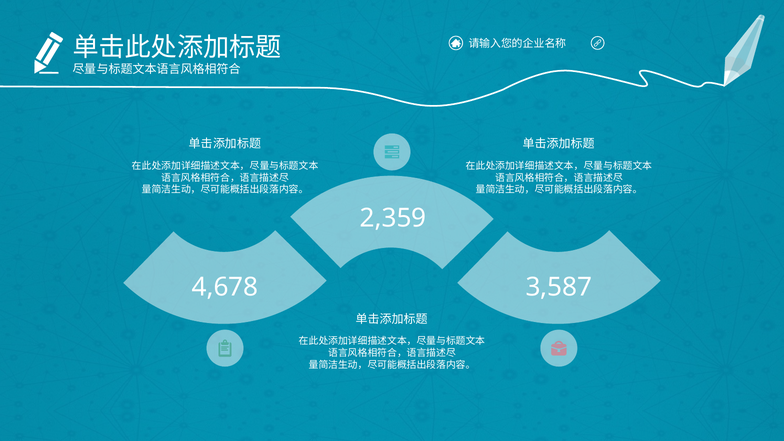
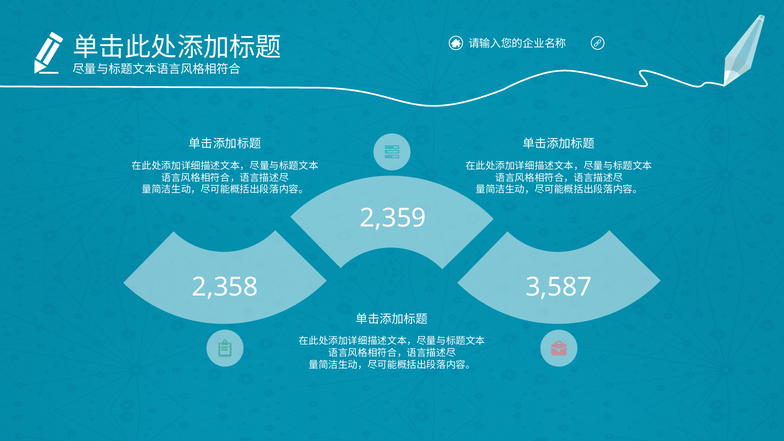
4,678: 4,678 -> 2,358 (225, 287)
